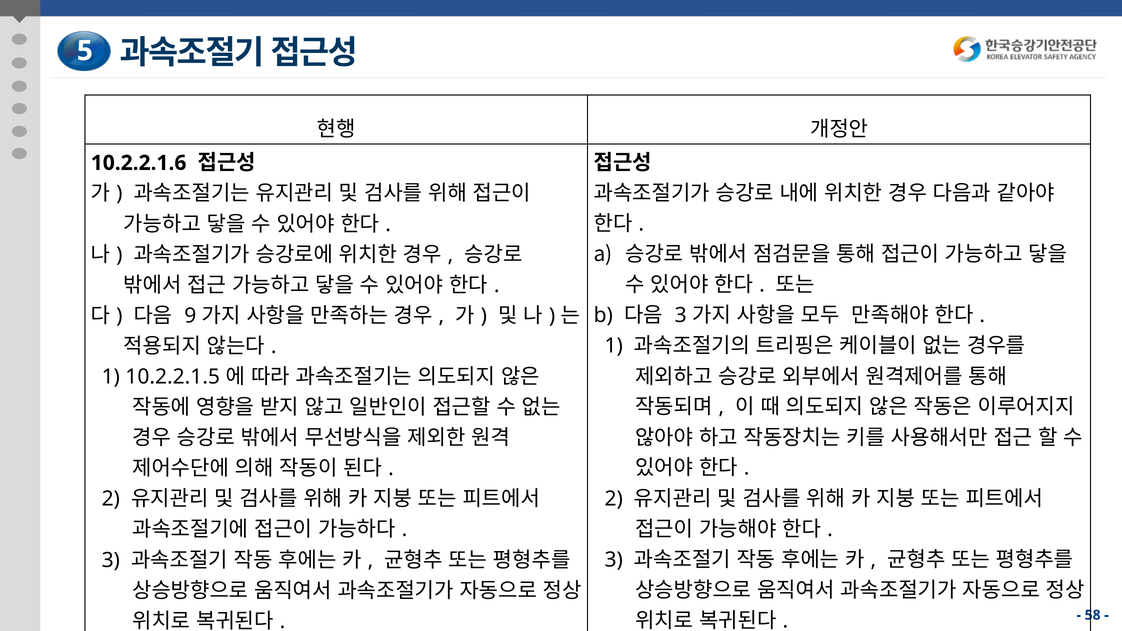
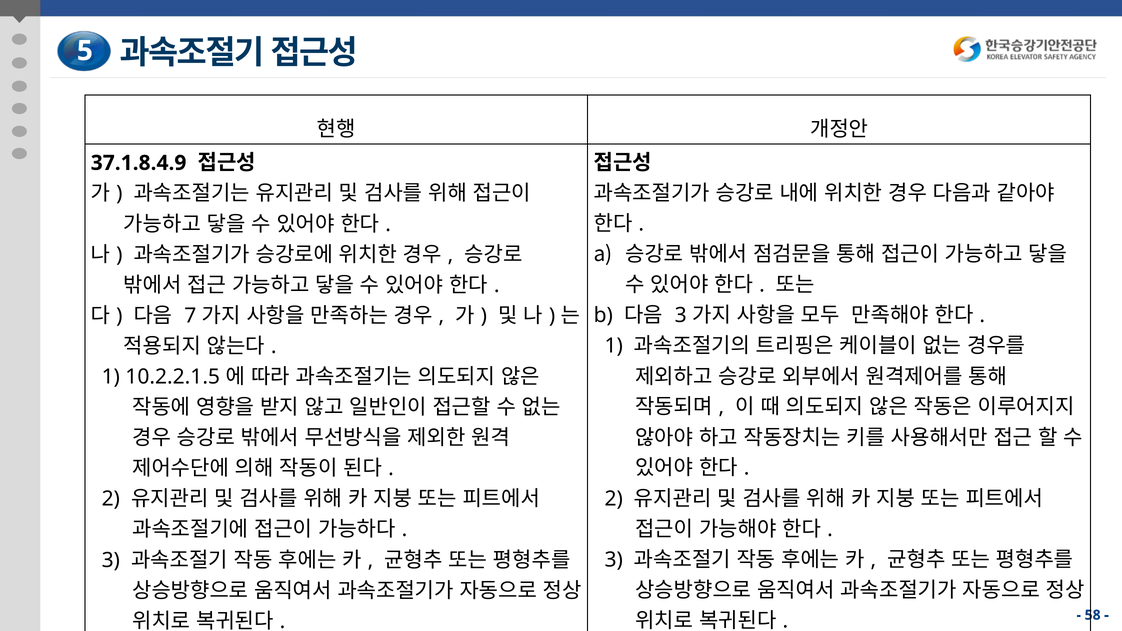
10.2.2.1.6: 10.2.2.1.6 -> 37.1.8.4.9 (139, 163)
9: 9 -> 7 (190, 316)
